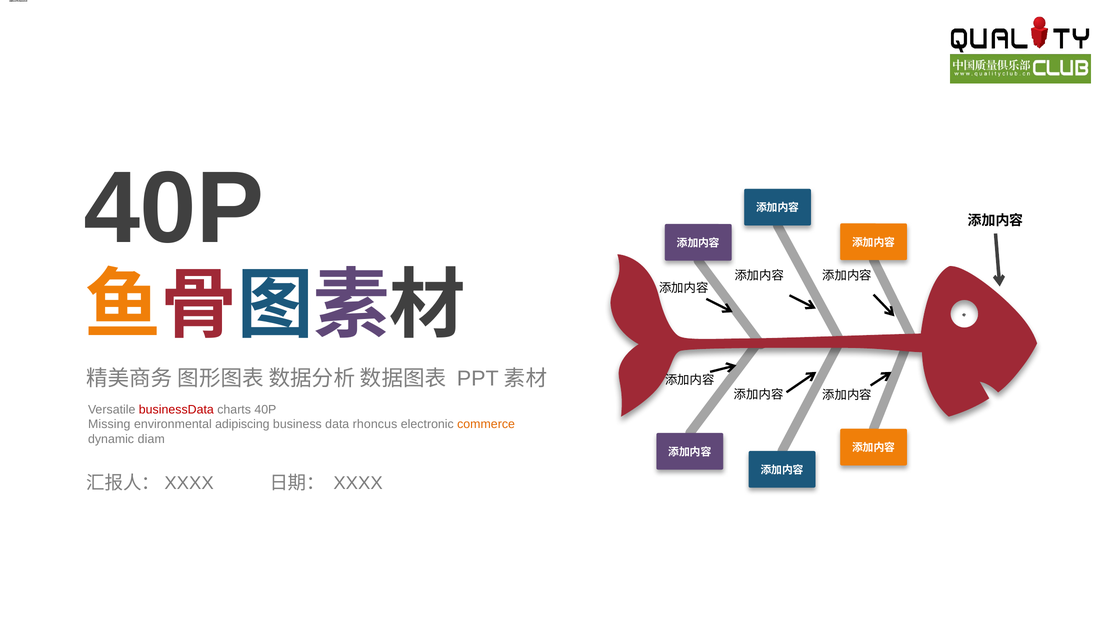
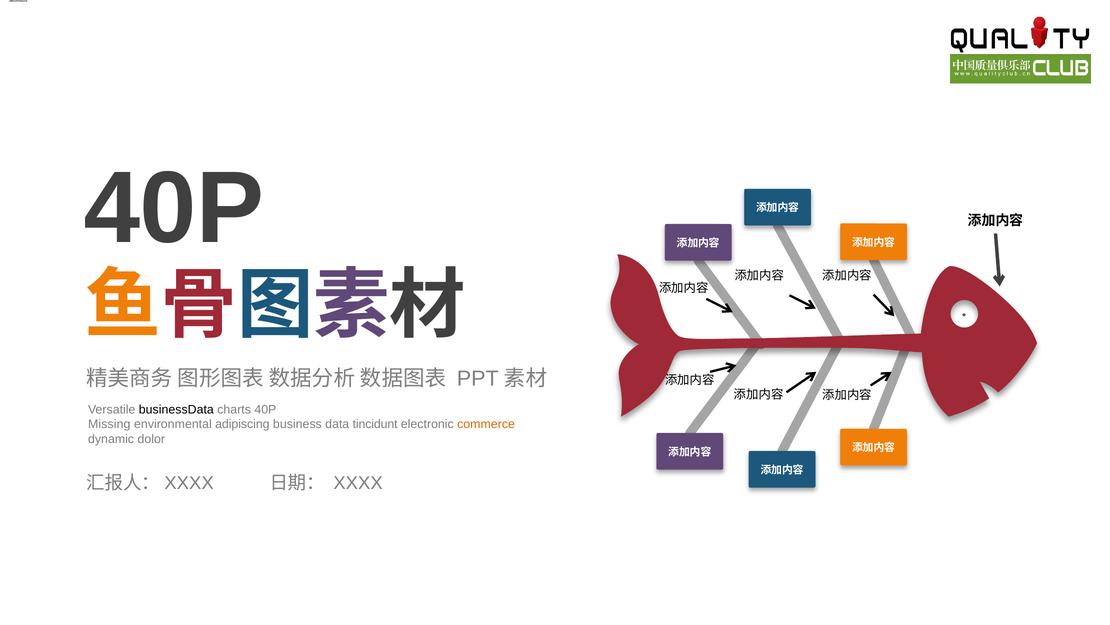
businessData colour: red -> black (176, 409)
rhoncus: rhoncus -> tincidunt (375, 424)
diam: diam -> dolor (151, 439)
